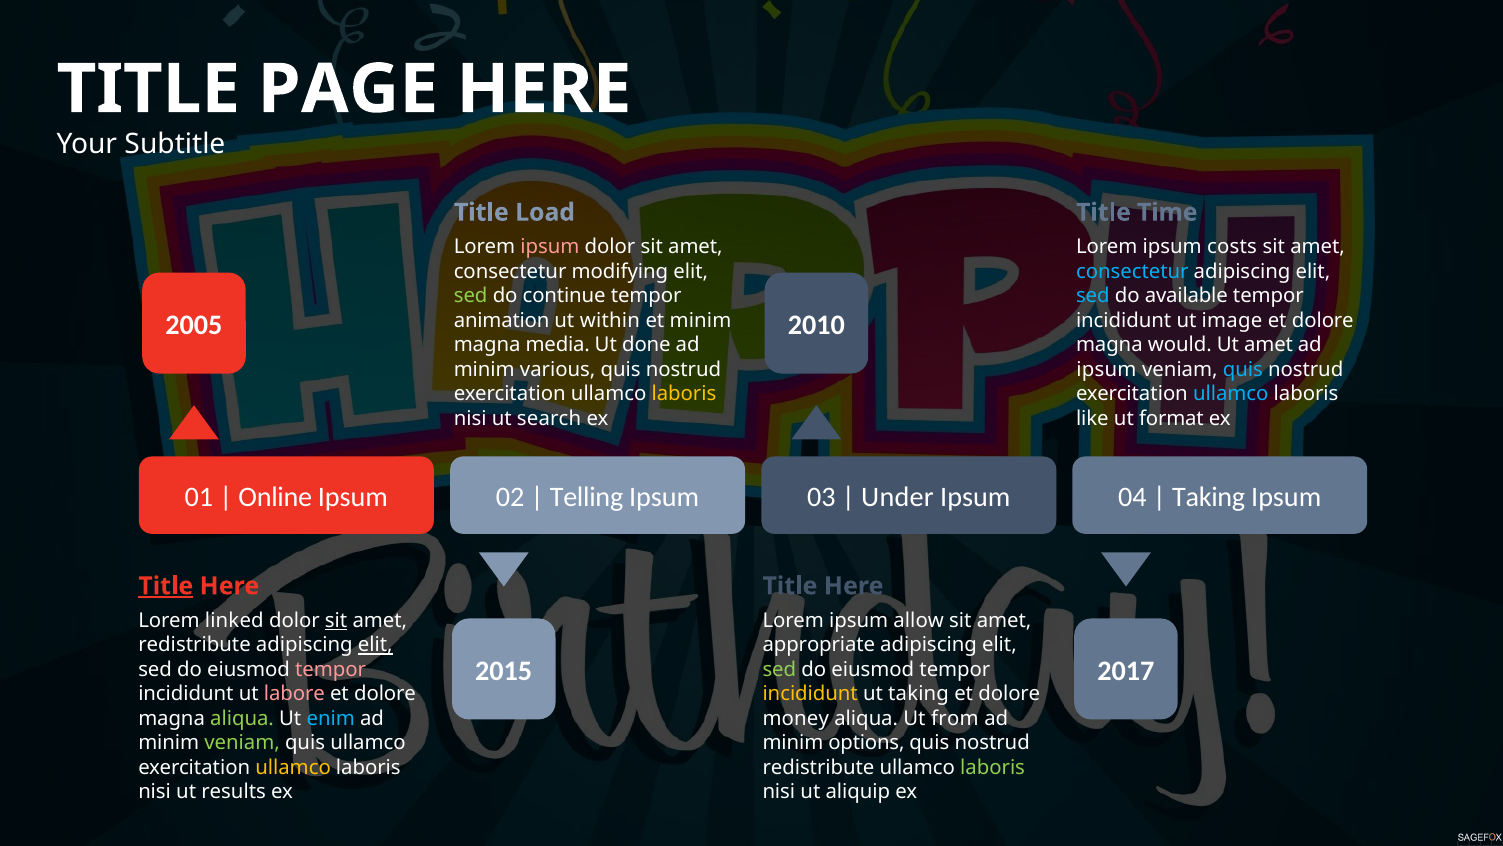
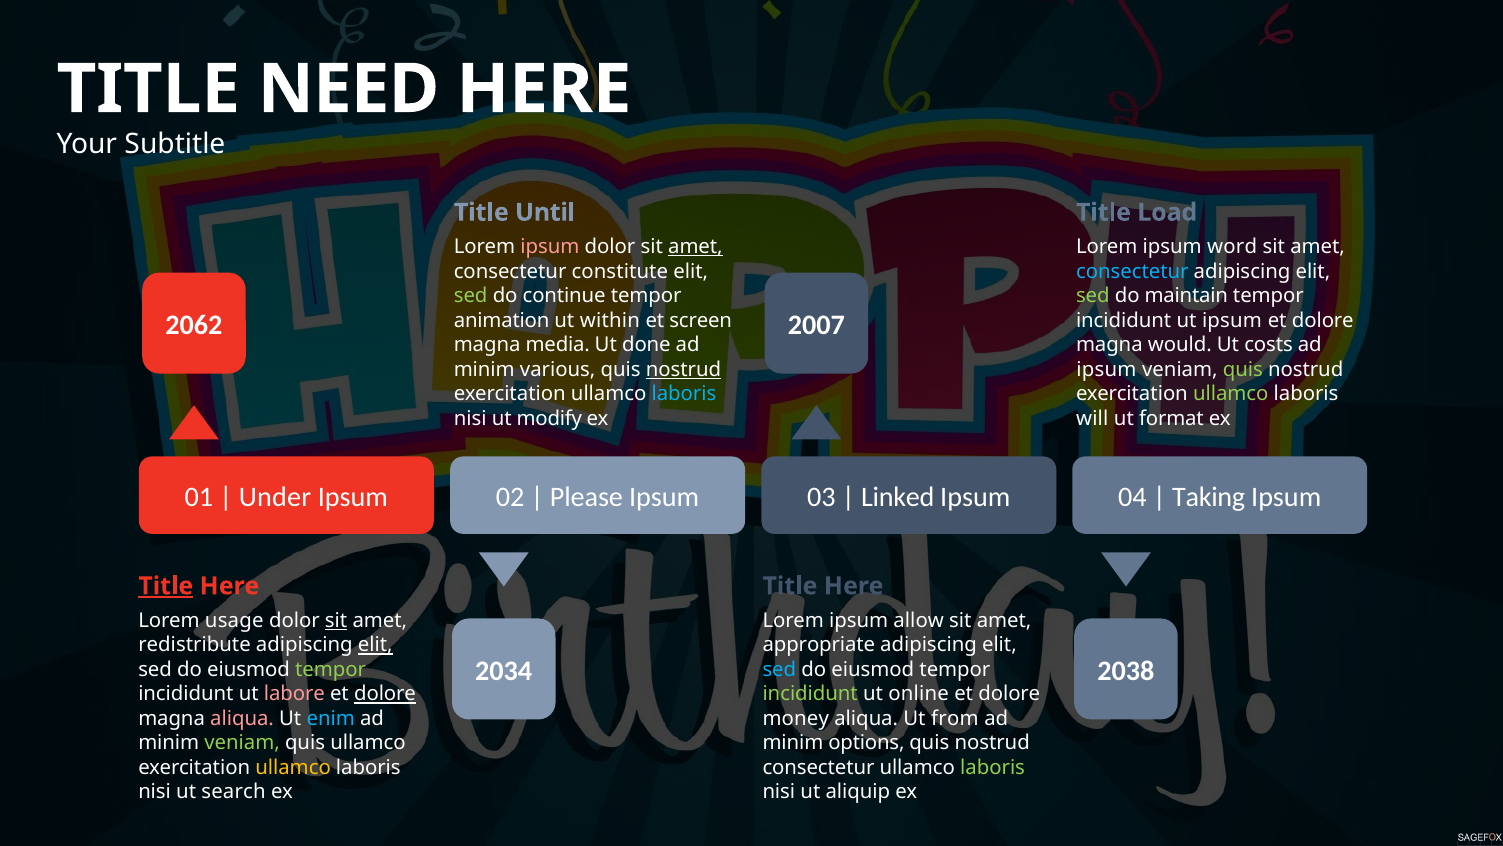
PAGE: PAGE -> NEED (349, 89)
Load: Load -> Until (545, 212)
Time: Time -> Load (1167, 212)
amet underline: none -> present (695, 247)
costs: costs -> word (1232, 247)
modifying: modifying -> constitute (620, 271)
sed colour: light blue -> light green (1093, 296)
available: available -> maintain (1186, 296)
2005: 2005 -> 2062 (194, 325)
2010: 2010 -> 2007 (816, 325)
et minim: minim -> screen (701, 320)
ut image: image -> ipsum (1232, 320)
Ut amet: amet -> costs (1269, 345)
nostrud underline: none -> present (684, 369)
quis colour: light blue -> light green (1243, 369)
laboris colour: yellow -> light blue (684, 394)
ullamco colour: light blue -> light green (1231, 394)
search: search -> modify (549, 418)
like: like -> will (1092, 418)
Online: Online -> Under (275, 497)
Telling: Telling -> Please (586, 497)
Under: Under -> Linked (898, 497)
linked: linked -> usage (234, 620)
2015: 2015 -> 2034 (504, 670)
2017: 2017 -> 2038 (1126, 670)
tempor colour: pink -> light green (331, 669)
sed colour: light green -> light blue (779, 669)
dolore underline: none -> present (385, 694)
incididunt colour: yellow -> light green (810, 694)
ut taking: taking -> online (919, 694)
aliqua colour: light green -> pink (242, 718)
redistribute: redistribute -> consectetur (818, 767)
results: results -> search (234, 792)
